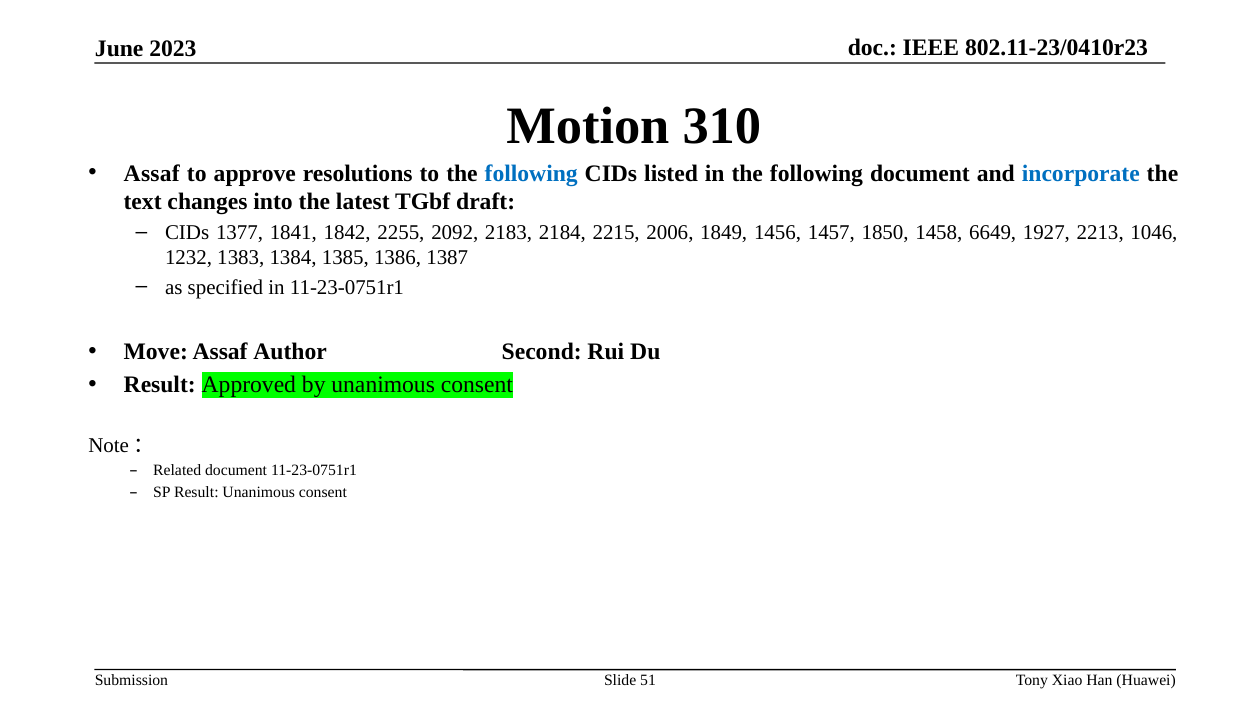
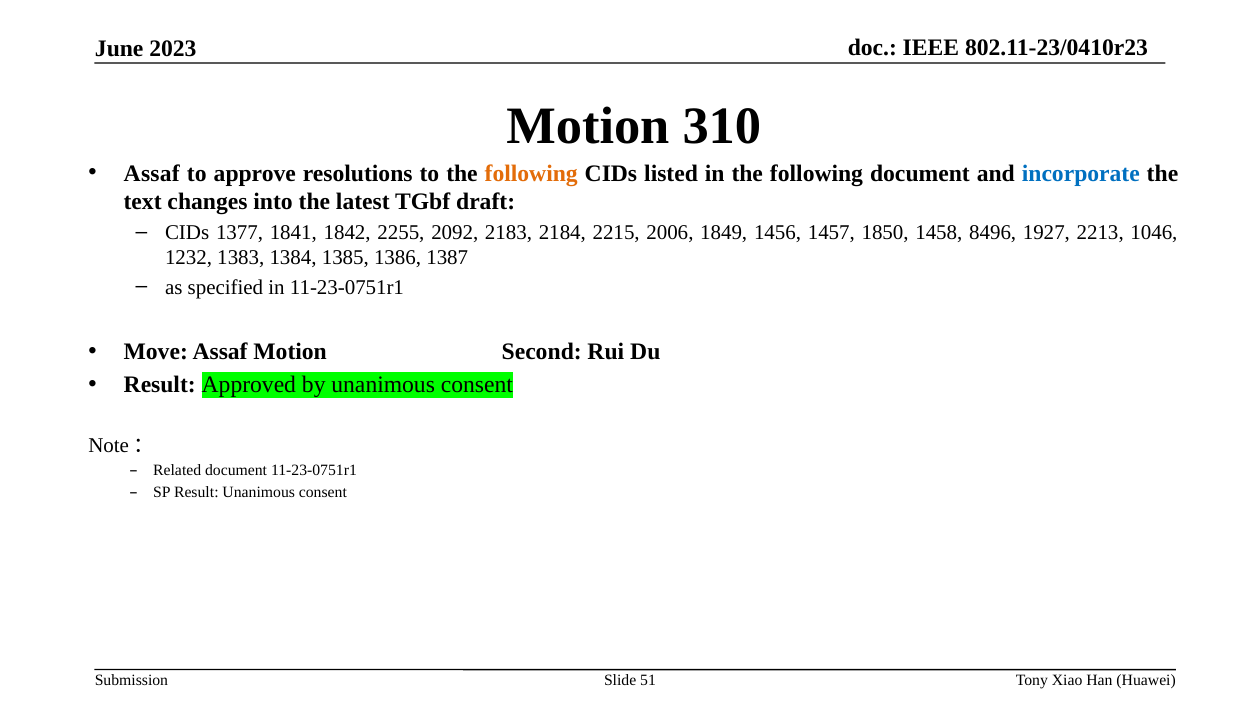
following colour: blue -> orange (531, 173)
6649: 6649 -> 8496 (993, 232)
Assaf Author: Author -> Motion (290, 352)
